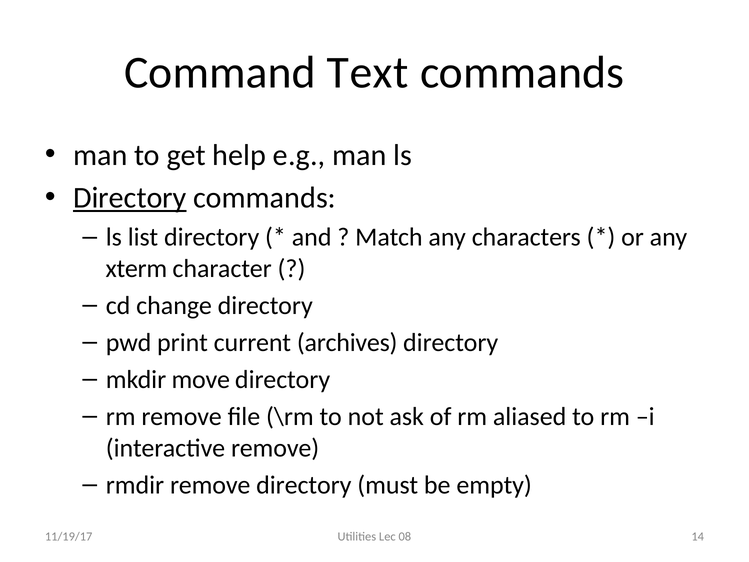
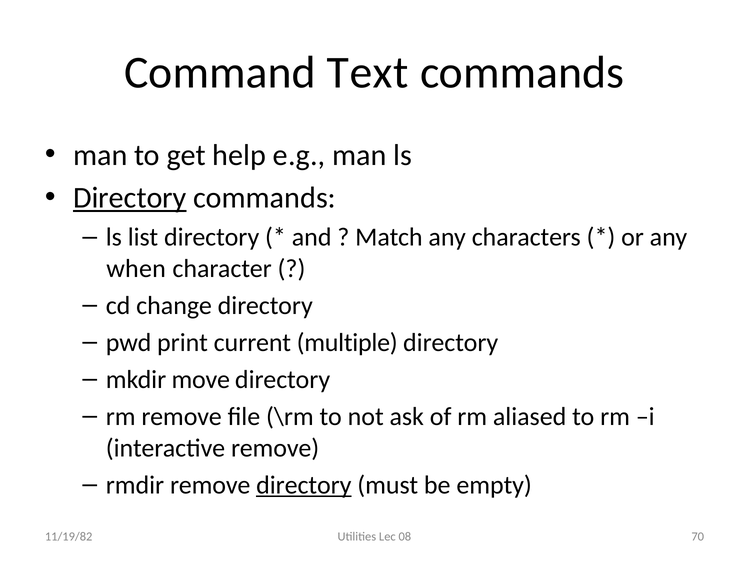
xterm: xterm -> when (136, 268)
archives: archives -> multiple (347, 342)
directory underline: none -> present (304, 485)
14: 14 -> 70 (698, 536)
11/19/17: 11/19/17 -> 11/19/82 (69, 536)
